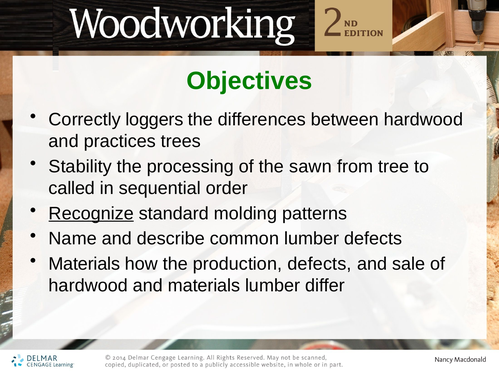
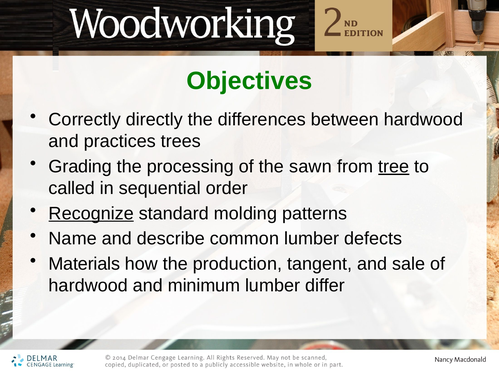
loggers: loggers -> directly (154, 119)
Stability: Stability -> Grading (80, 166)
tree underline: none -> present (394, 166)
production defects: defects -> tangent (320, 263)
and materials: materials -> minimum (204, 285)
